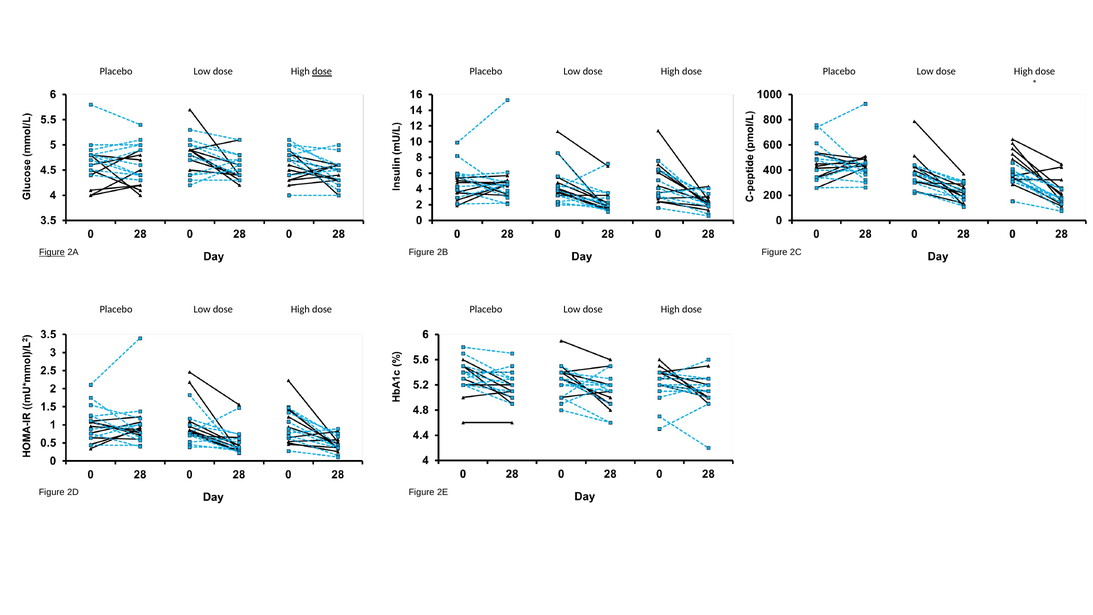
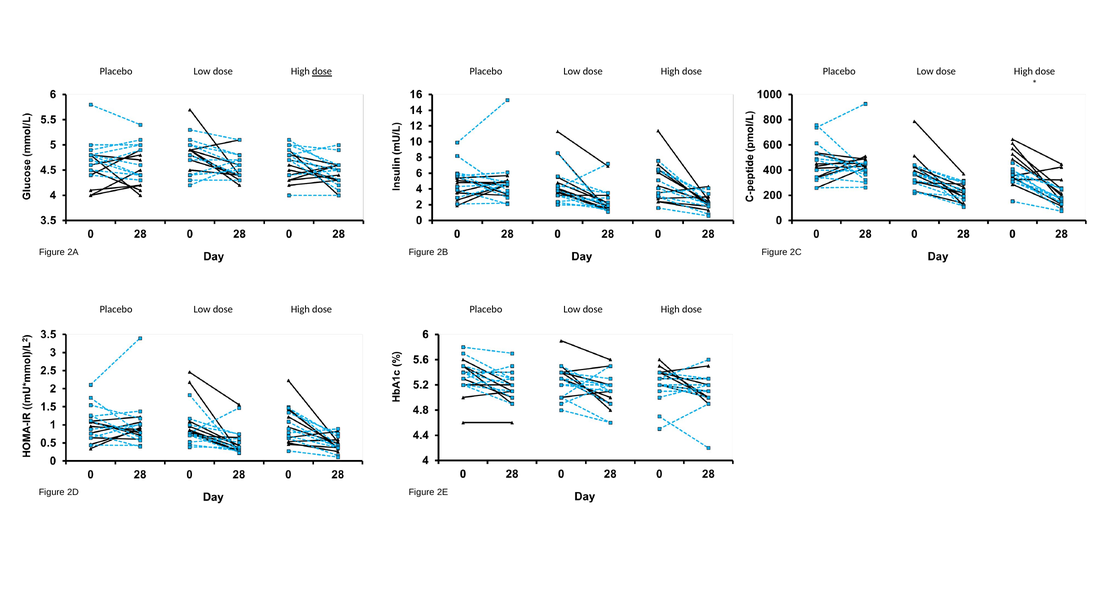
Figure underline: present -> none (52, 252)
